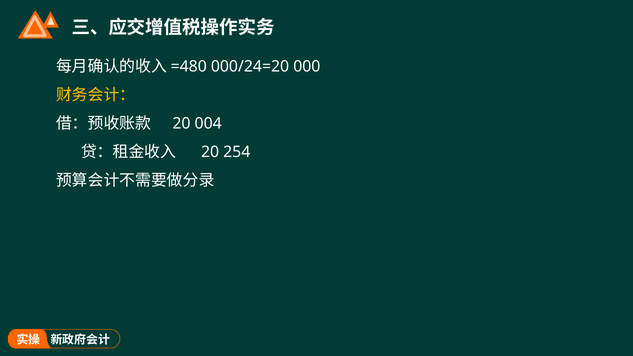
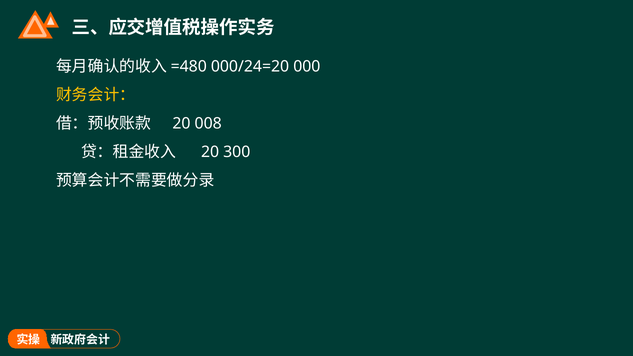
004: 004 -> 008 (208, 124)
254: 254 -> 300 (237, 152)
